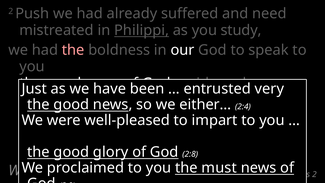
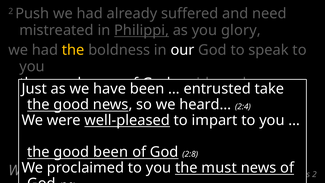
study: study -> glory (241, 30)
the colour: pink -> yellow (73, 50)
very: very -> take (269, 89)
either…: either… -> heard… (205, 104)
well-pleased underline: none -> present (127, 120)
good glory: glory -> been (111, 152)
